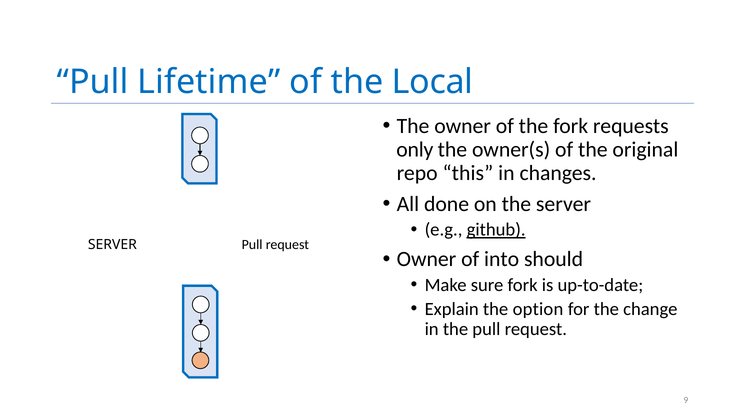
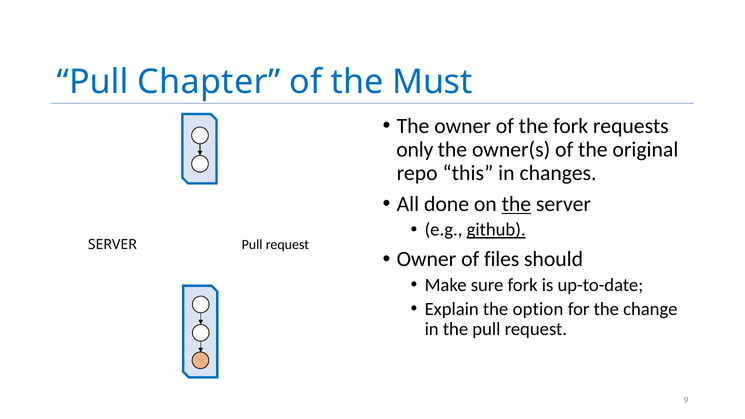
Lifetime: Lifetime -> Chapter (209, 82)
Local: Local -> Must (432, 82)
the underline: none -> present (516, 204)
into: into -> files (502, 259)
